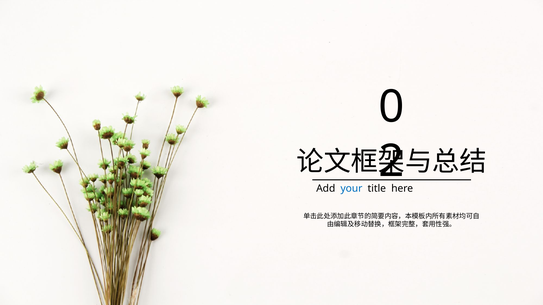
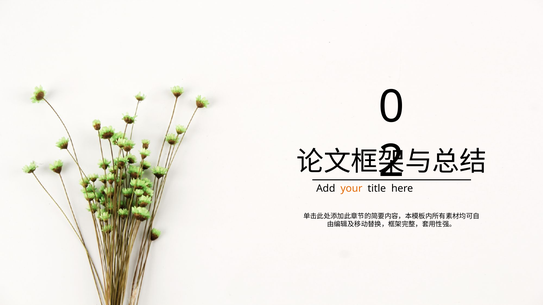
your colour: blue -> orange (351, 189)
